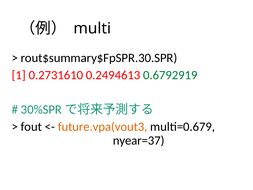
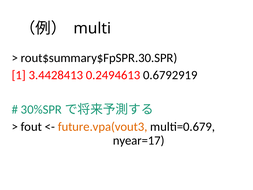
0.2731610: 0.2731610 -> 3.4428413 (56, 75)
0.6792919 colour: green -> black (170, 75)
nyear=37: nyear=37 -> nyear=17 (139, 140)
